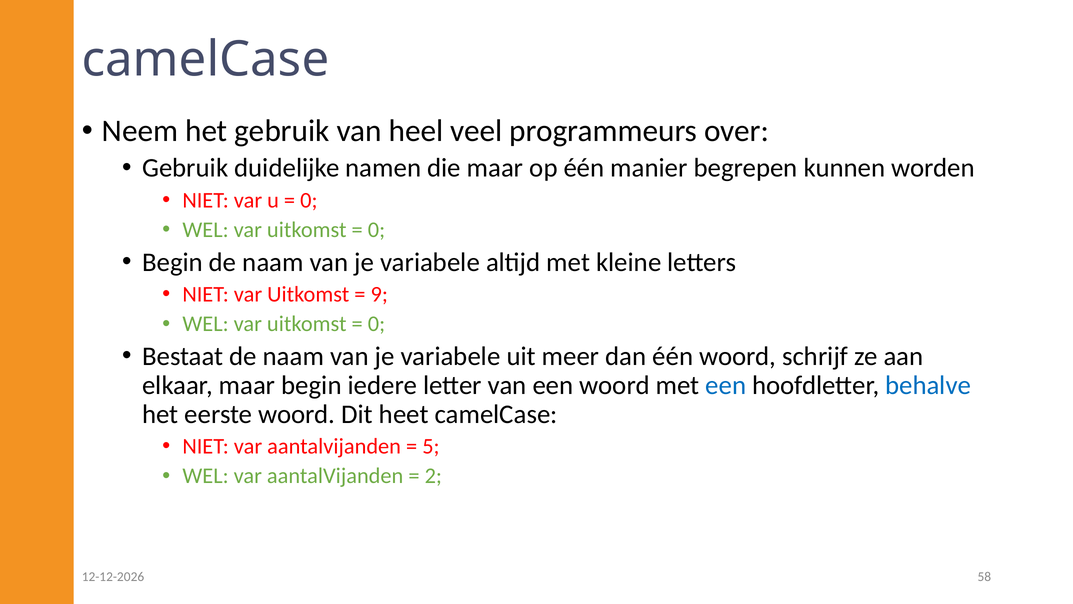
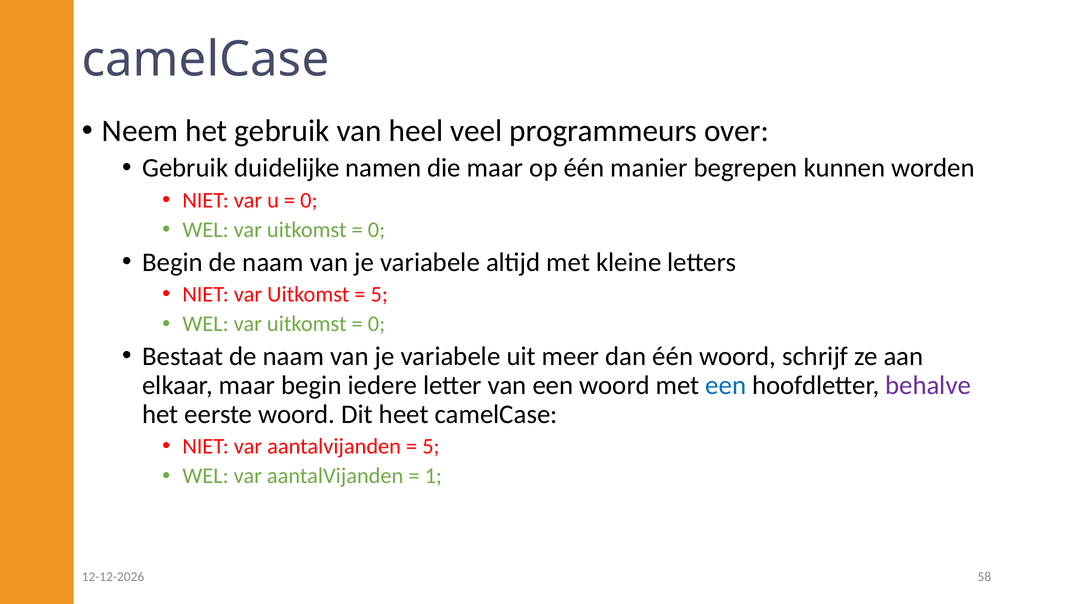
9: 9 -> 5 (379, 294)
behalve colour: blue -> purple (928, 385)
2: 2 -> 1 (433, 476)
